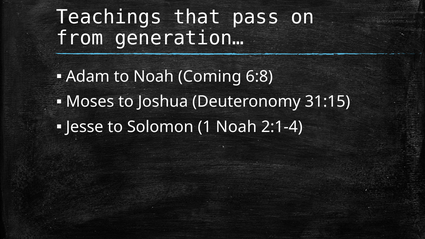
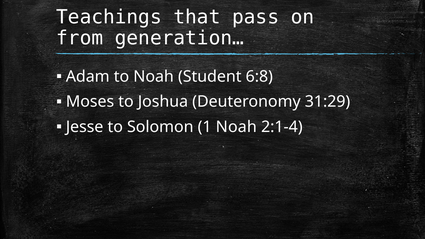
Coming: Coming -> Student (210, 77)
31:15: 31:15 -> 31:29 (328, 102)
